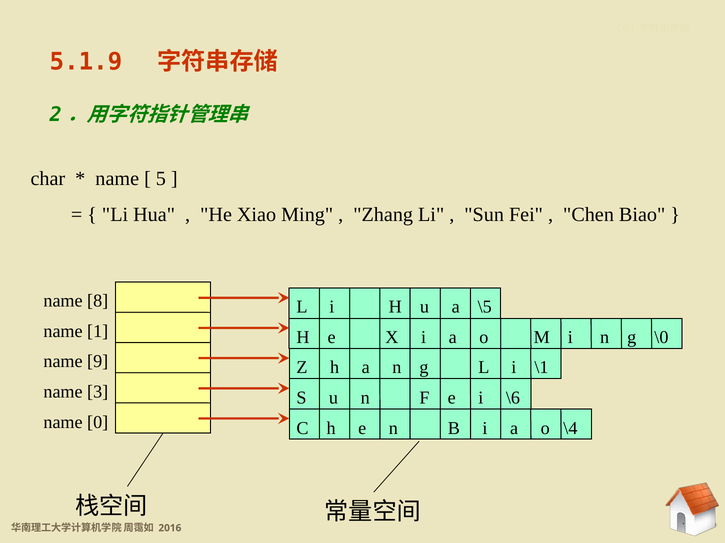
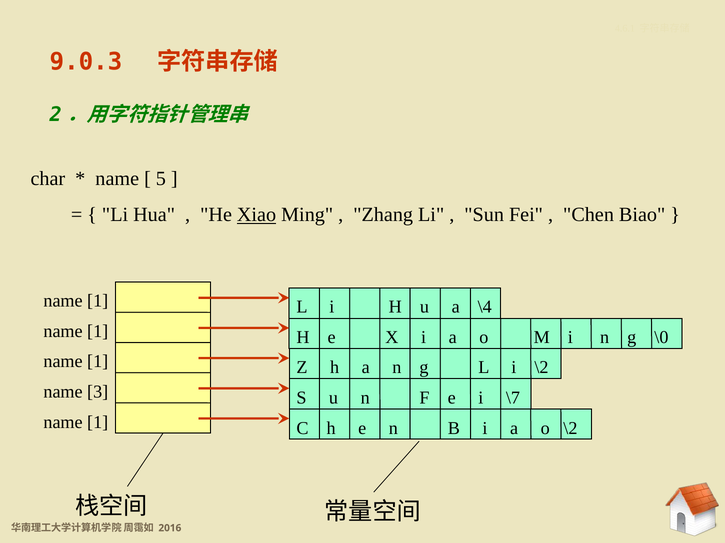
5.1.9: 5.1.9 -> 9.0.3 (86, 62)
Xiao underline: none -> present (257, 215)
8: 8 -> 1 (98, 301)
\5: \5 -> \4 (485, 307)
9: 9 -> 1 (98, 362)
i \1: \1 -> \2 (541, 368)
\6: \6 -> \7 (513, 398)
0: 0 -> 1 (98, 423)
o \4: \4 -> \2 (570, 429)
